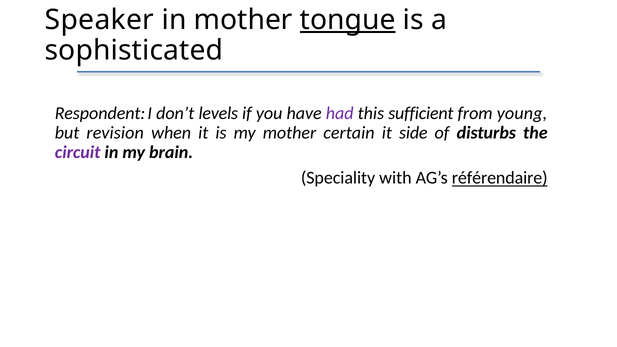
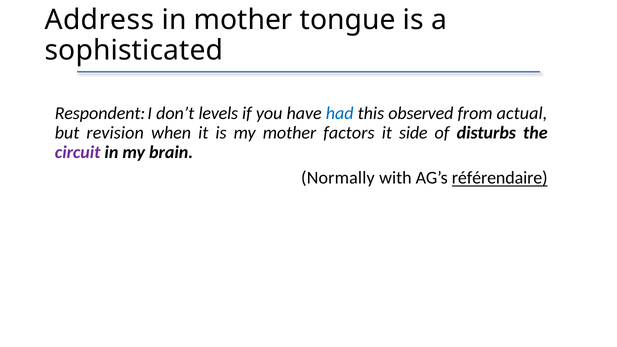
Speaker: Speaker -> Address (99, 20)
tongue underline: present -> none (348, 20)
had colour: purple -> blue (340, 113)
sufficient: sufficient -> observed (421, 113)
young: young -> actual (522, 113)
certain: certain -> factors (349, 133)
Speciality: Speciality -> Normally (338, 178)
